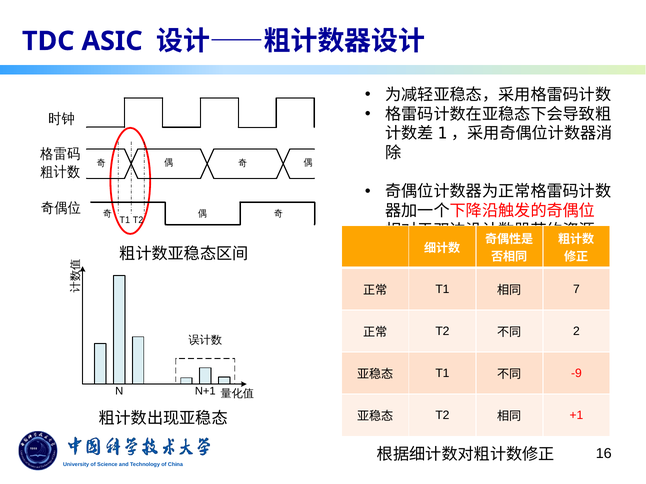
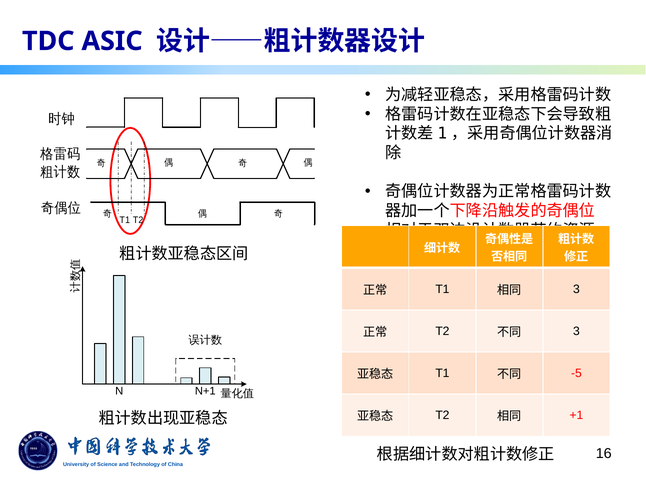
7: 7 -> 3 (576, 289)
2: 2 -> 3 (576, 331)
-9: -9 -> -5 (576, 374)
